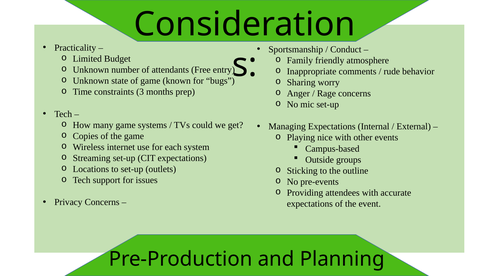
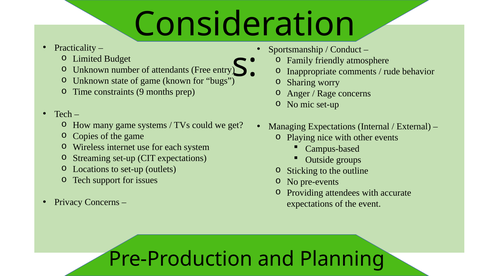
3: 3 -> 9 (140, 92)
